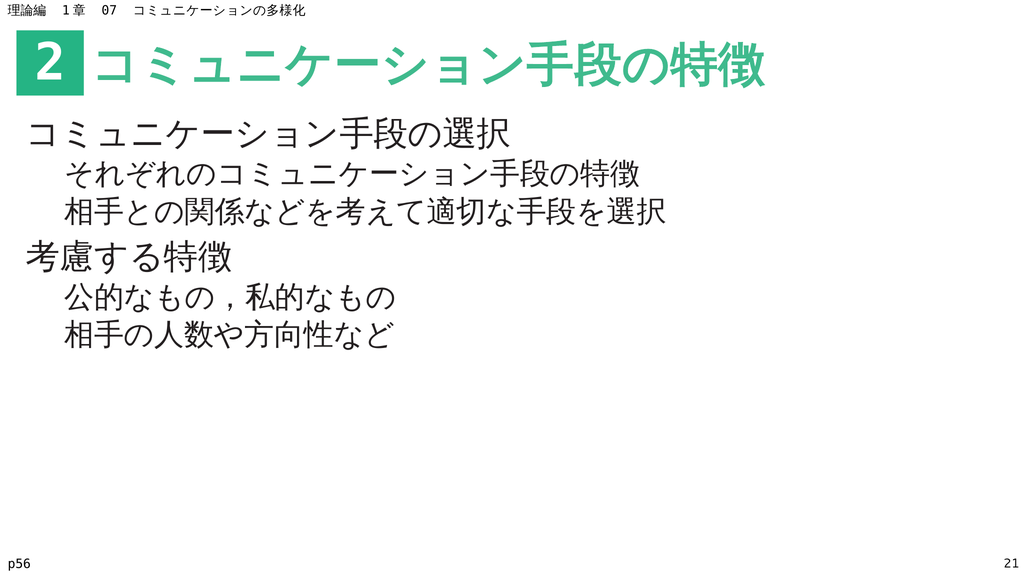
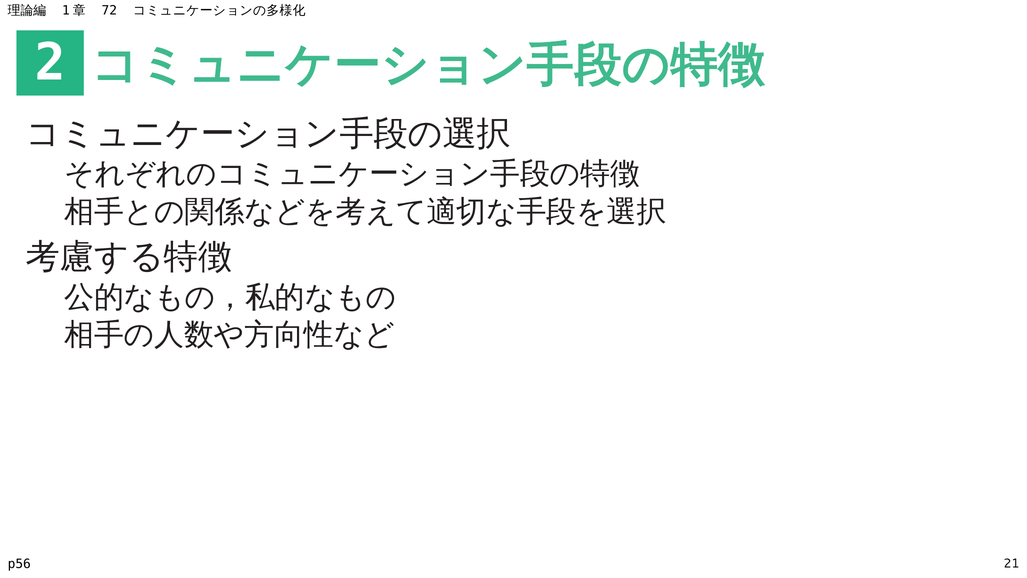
07: 07 -> 72 (109, 11)
